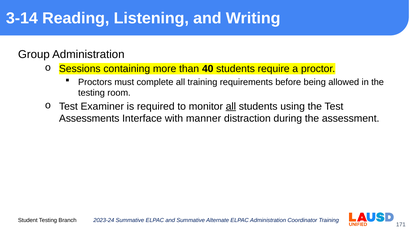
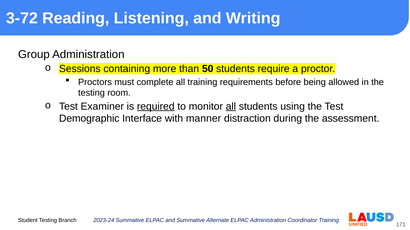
3-14: 3-14 -> 3-72 (22, 18)
40: 40 -> 50 (208, 69)
required underline: none -> present (156, 107)
Assessments: Assessments -> Demographic (89, 119)
